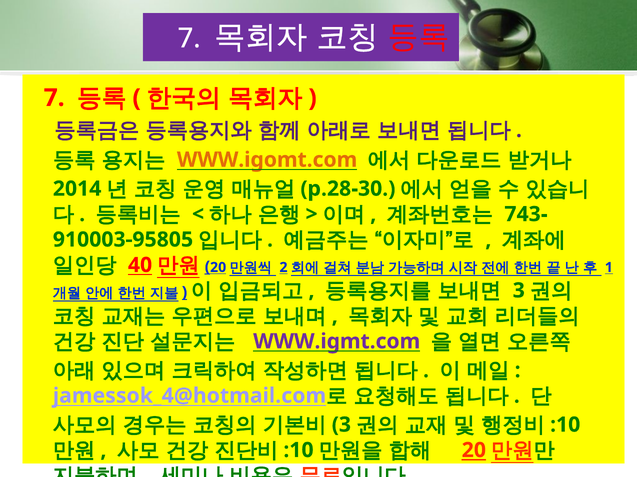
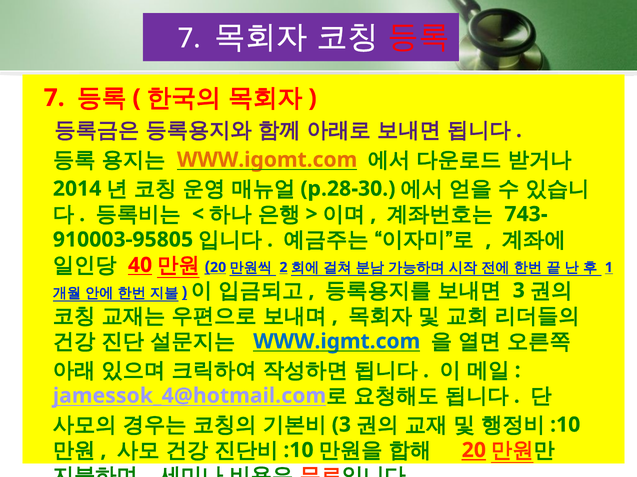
WWW.igmt.com colour: purple -> blue (337, 342)
